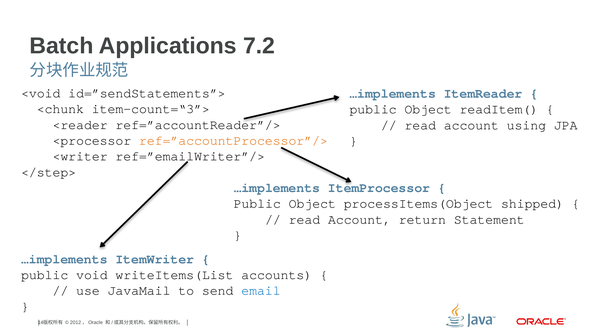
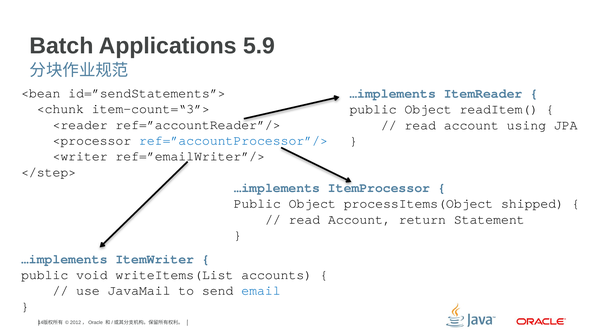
7.2: 7.2 -> 5.9 (259, 46)
<void: <void -> <bean (41, 93)
ref=”accountProcessor”/> colour: orange -> blue (233, 141)
